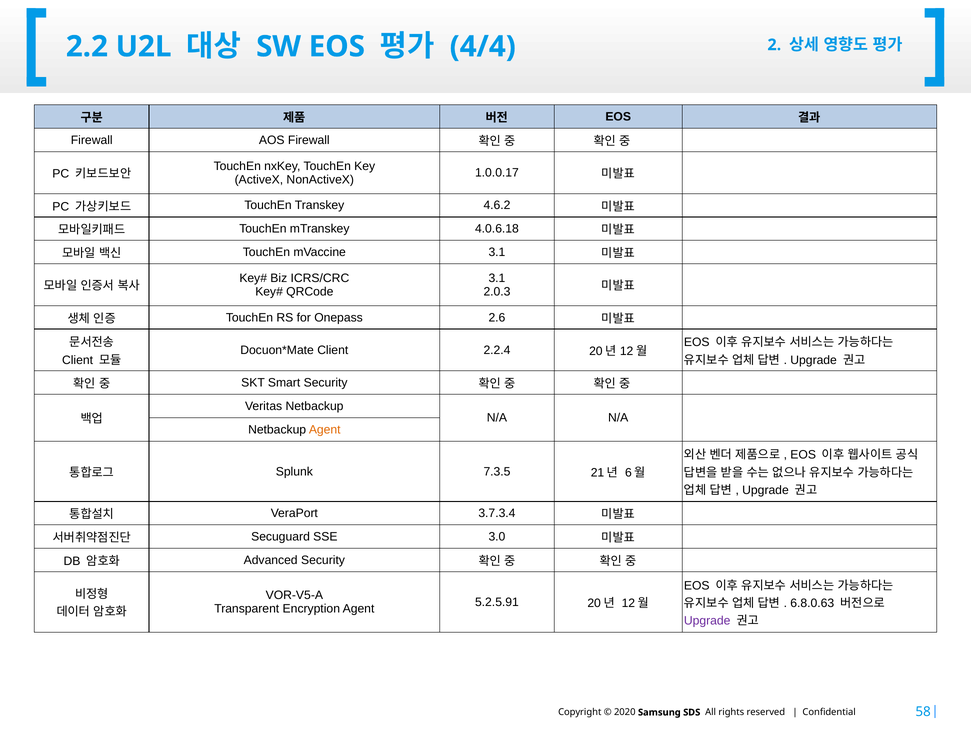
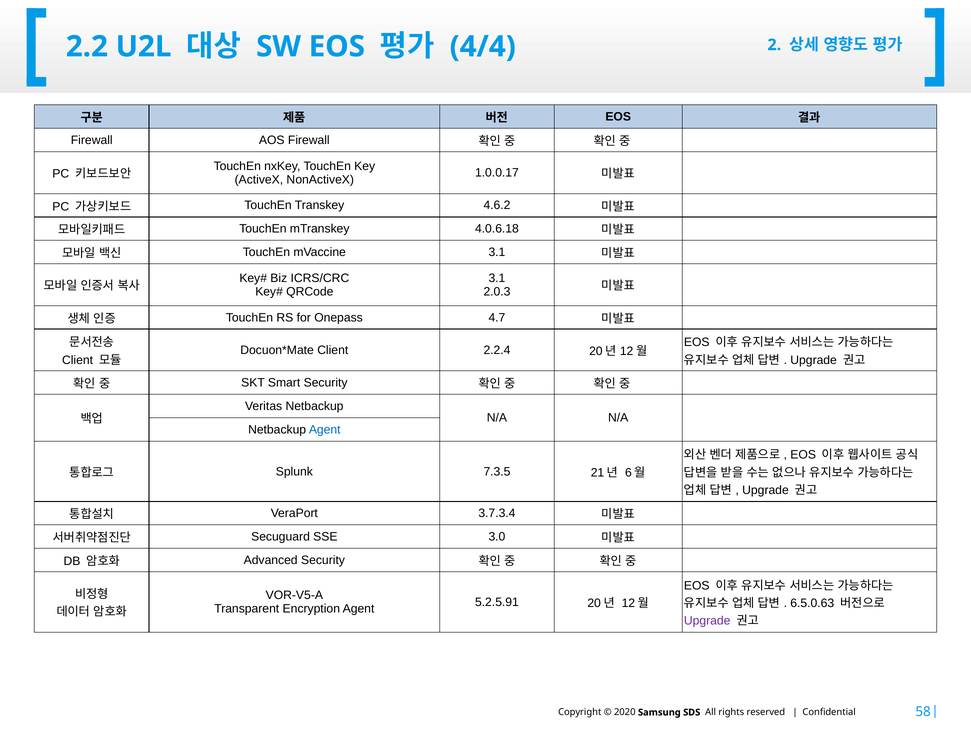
2.6: 2.6 -> 4.7 (497, 317)
Agent colour: orange -> blue (325, 429)
6.8.0.63: 6.8.0.63 -> 6.5.0.63 (812, 603)
